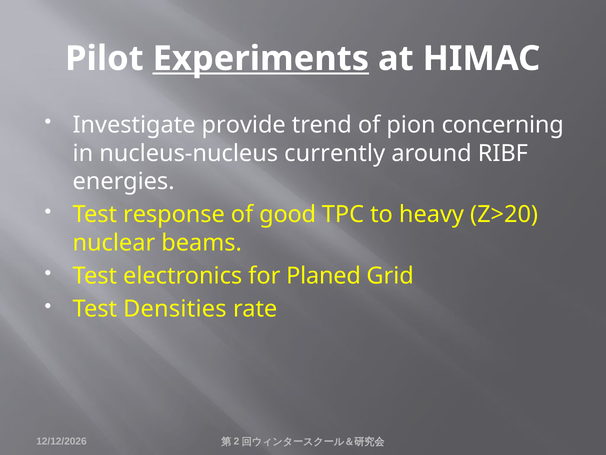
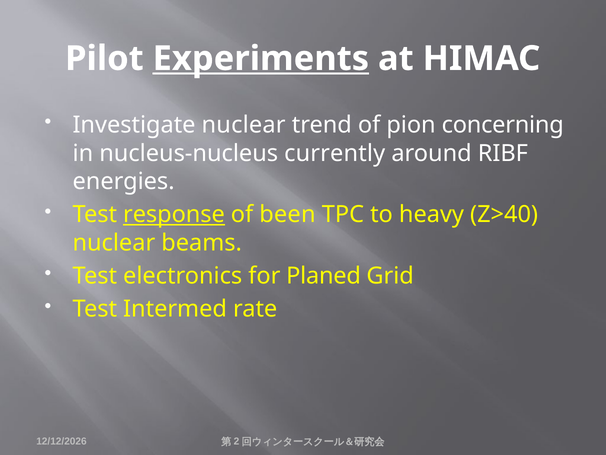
Investigate provide: provide -> nuclear (244, 125)
response underline: none -> present (174, 214)
good: good -> been (287, 214)
Z>20: Z>20 -> Z>40 (504, 214)
Densities: Densities -> Intermed (175, 309)
